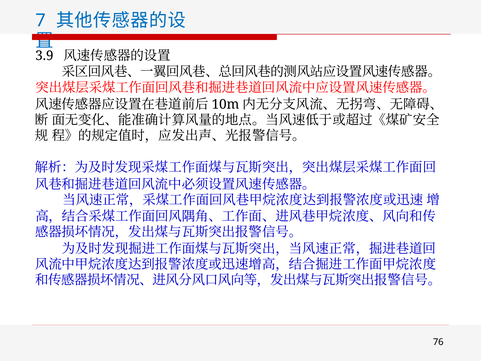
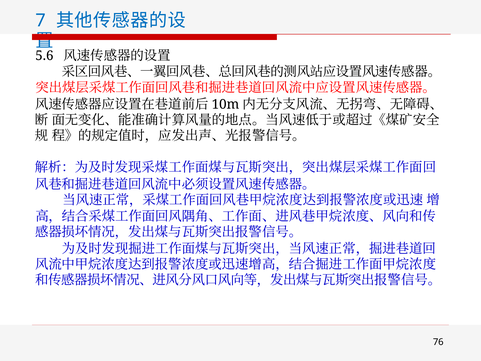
3.9: 3.9 -> 5.6 (44, 56)
